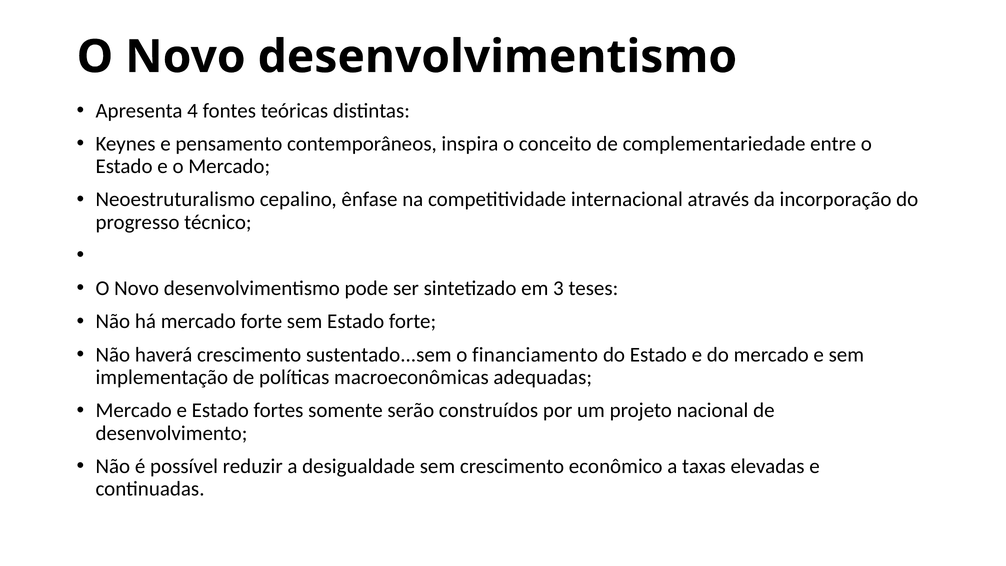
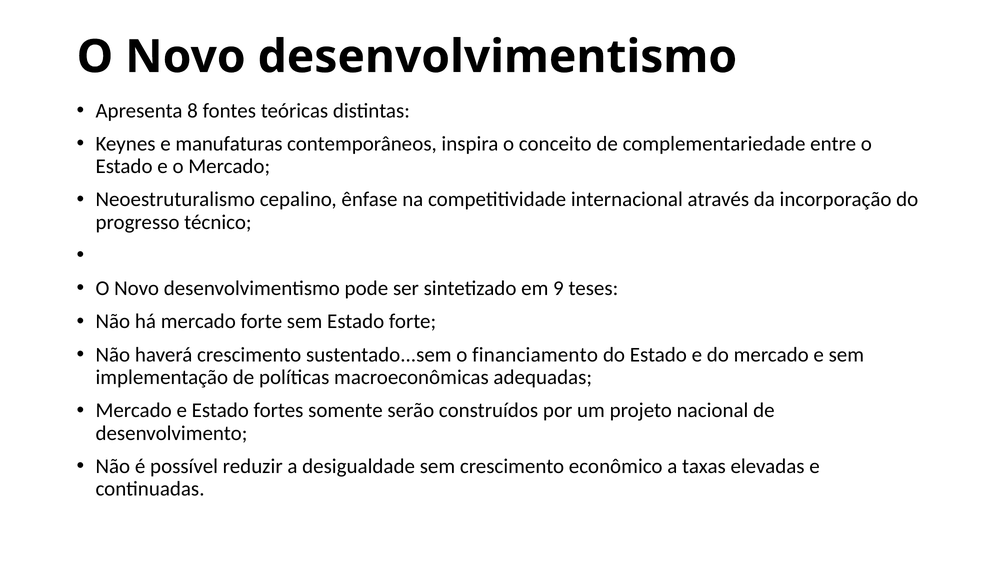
4: 4 -> 8 (193, 111)
pensamento: pensamento -> manufaturas (229, 144)
3: 3 -> 9 (558, 288)
